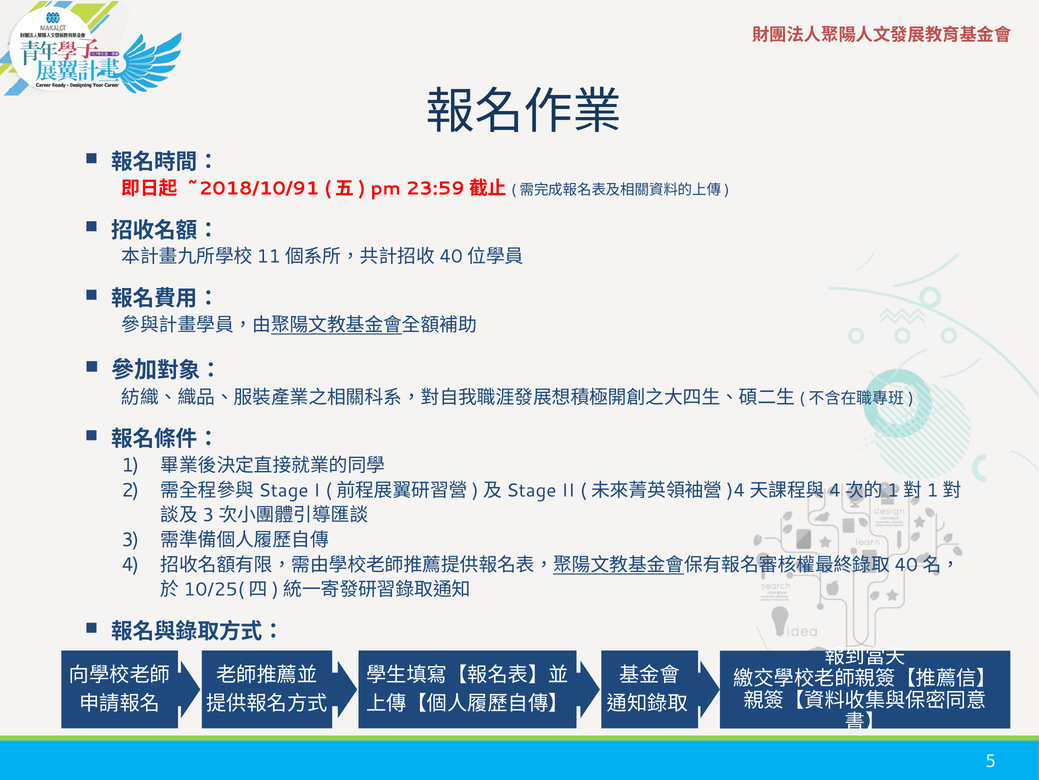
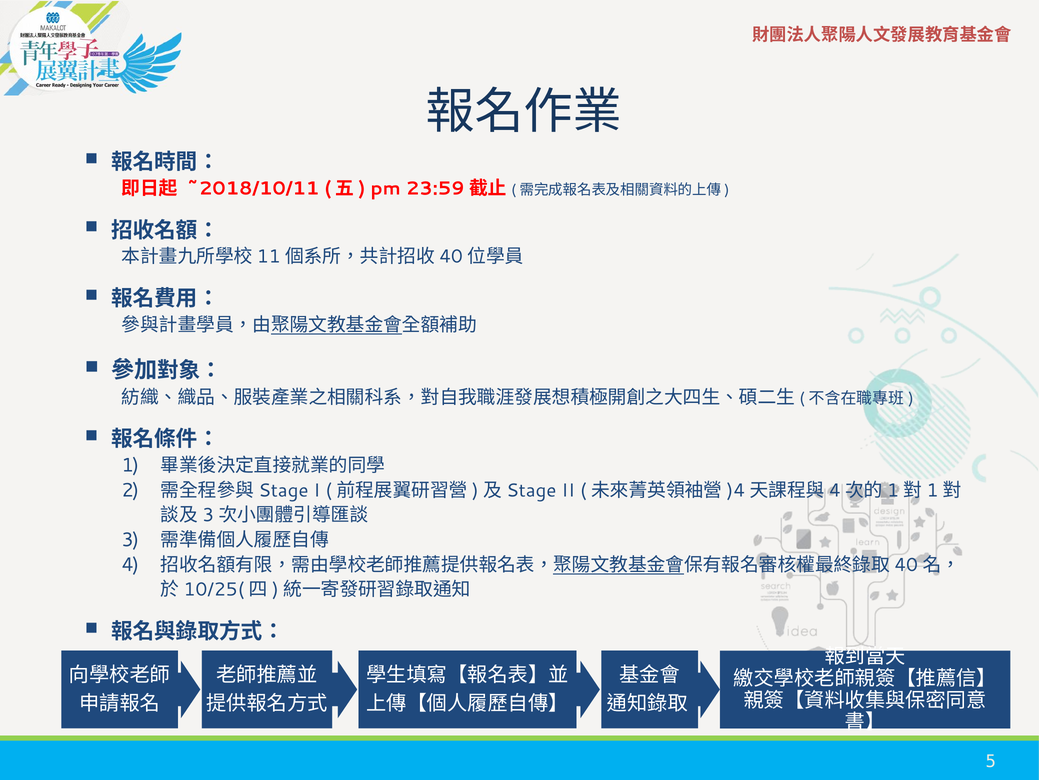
~2018/10/91: ~2018/10/91 -> ~2018/10/11 (253, 188)
